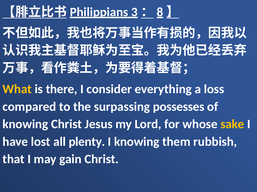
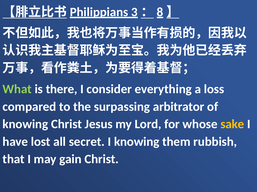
What colour: yellow -> light green (17, 89)
possesses: possesses -> arbitrator (179, 107)
plenty: plenty -> secret (87, 142)
